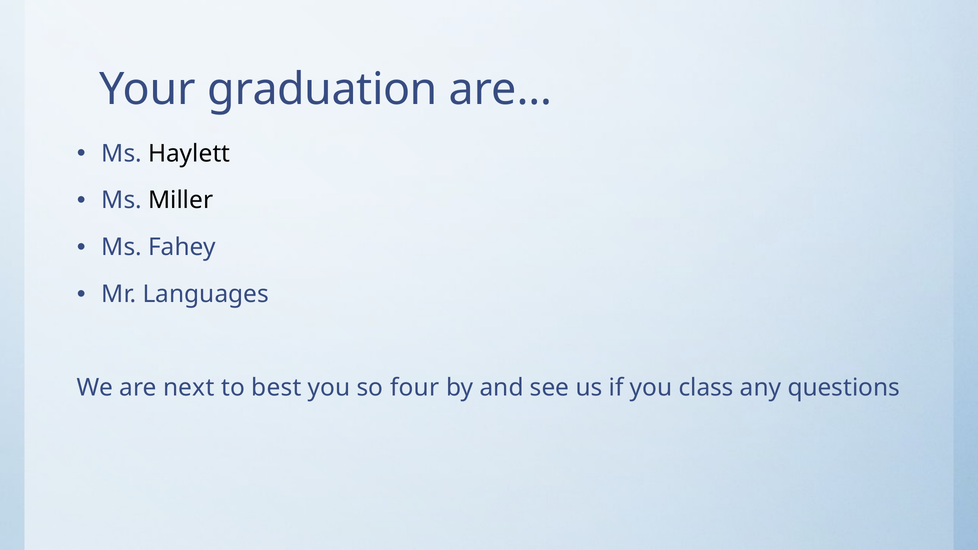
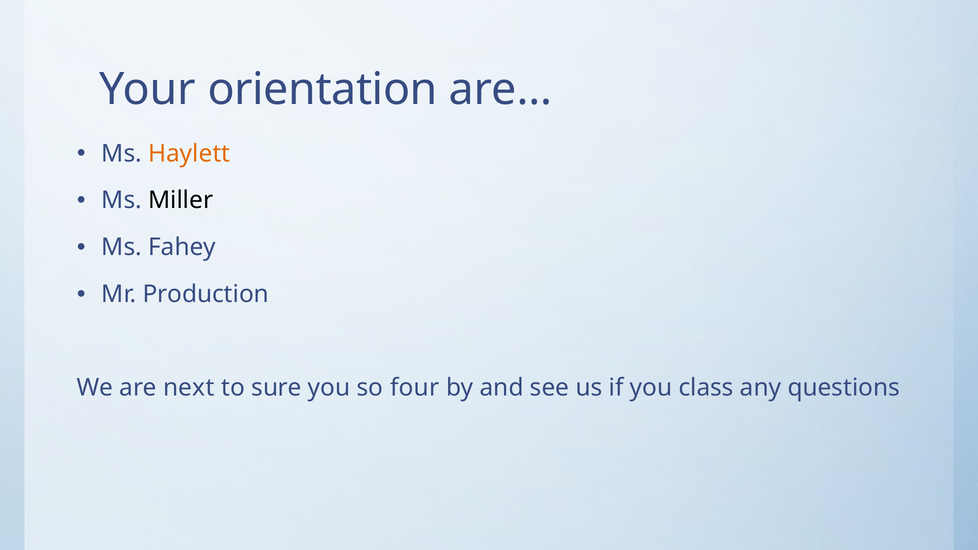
graduation: graduation -> orientation (322, 89)
Haylett colour: black -> orange (189, 154)
Languages: Languages -> Production (206, 294)
best: best -> sure (277, 388)
